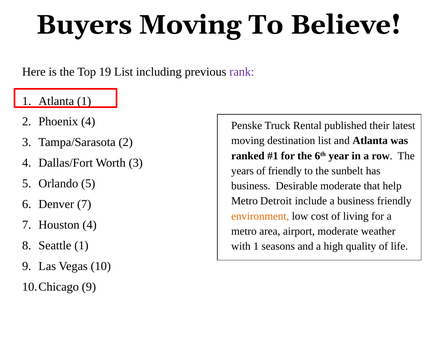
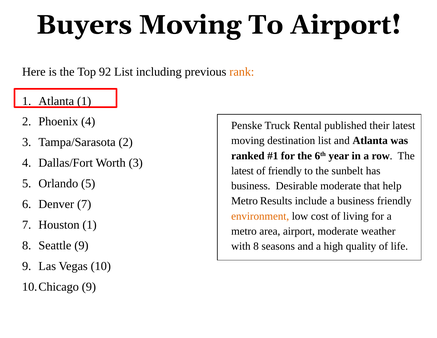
To Believe: Believe -> Airport (346, 25)
19: 19 -> 92 (105, 72)
rank colour: purple -> orange (242, 72)
years: years -> latest (242, 171)
Detroit: Detroit -> Results (276, 201)
Houston 4: 4 -> 1 (90, 225)
Seattle 1: 1 -> 9 (81, 245)
with 1: 1 -> 8 (256, 246)
